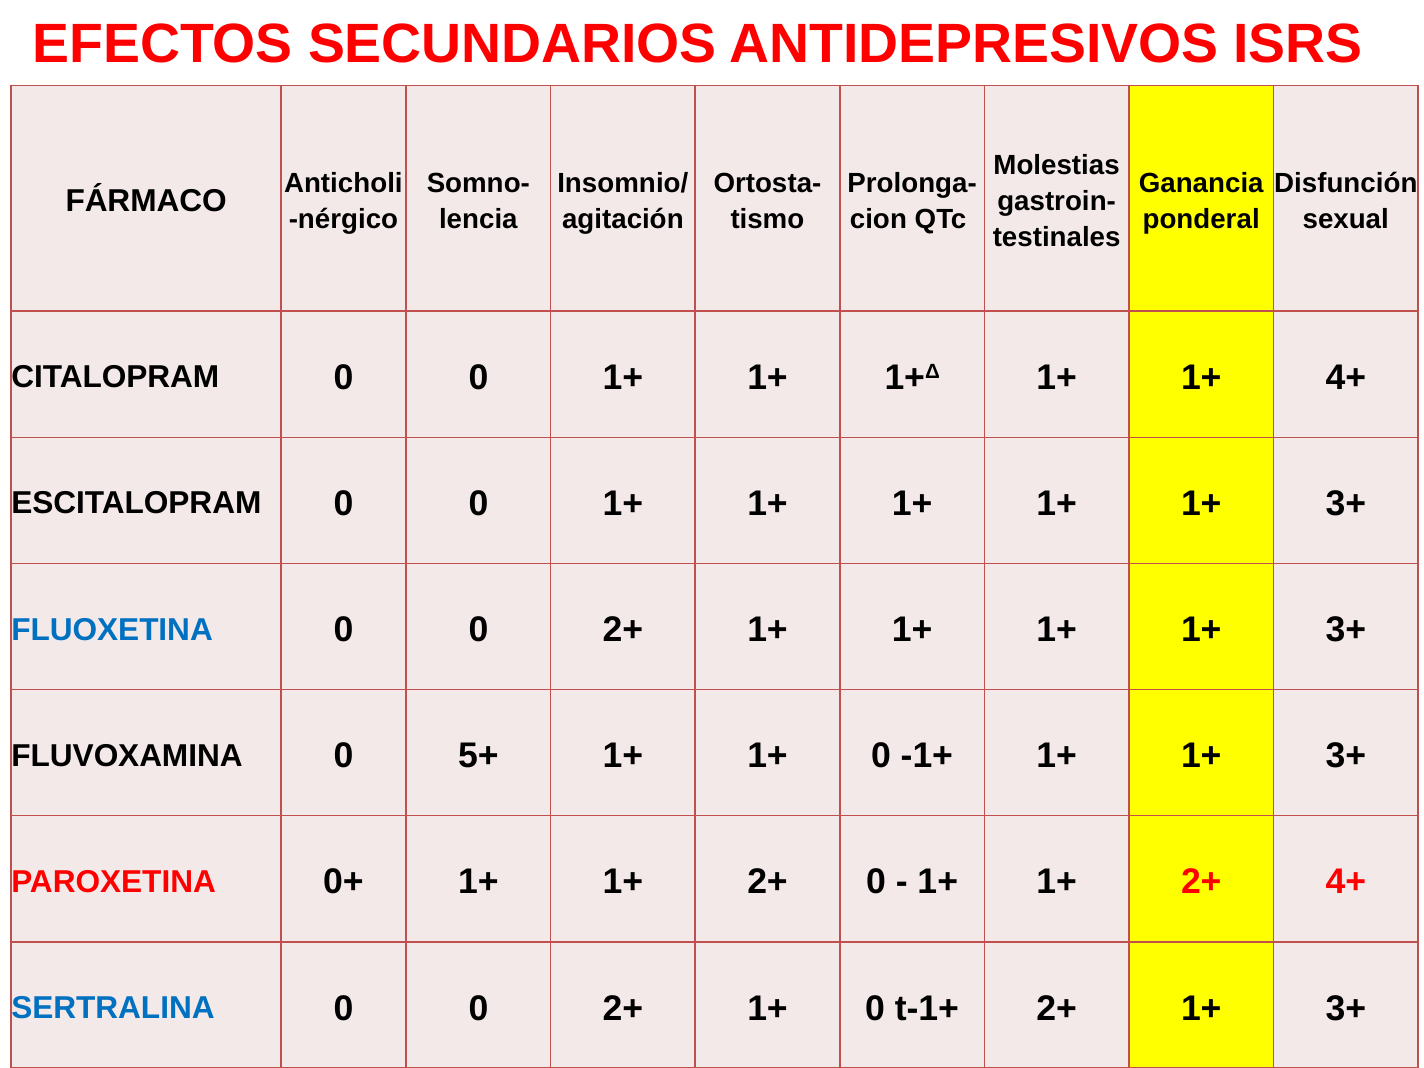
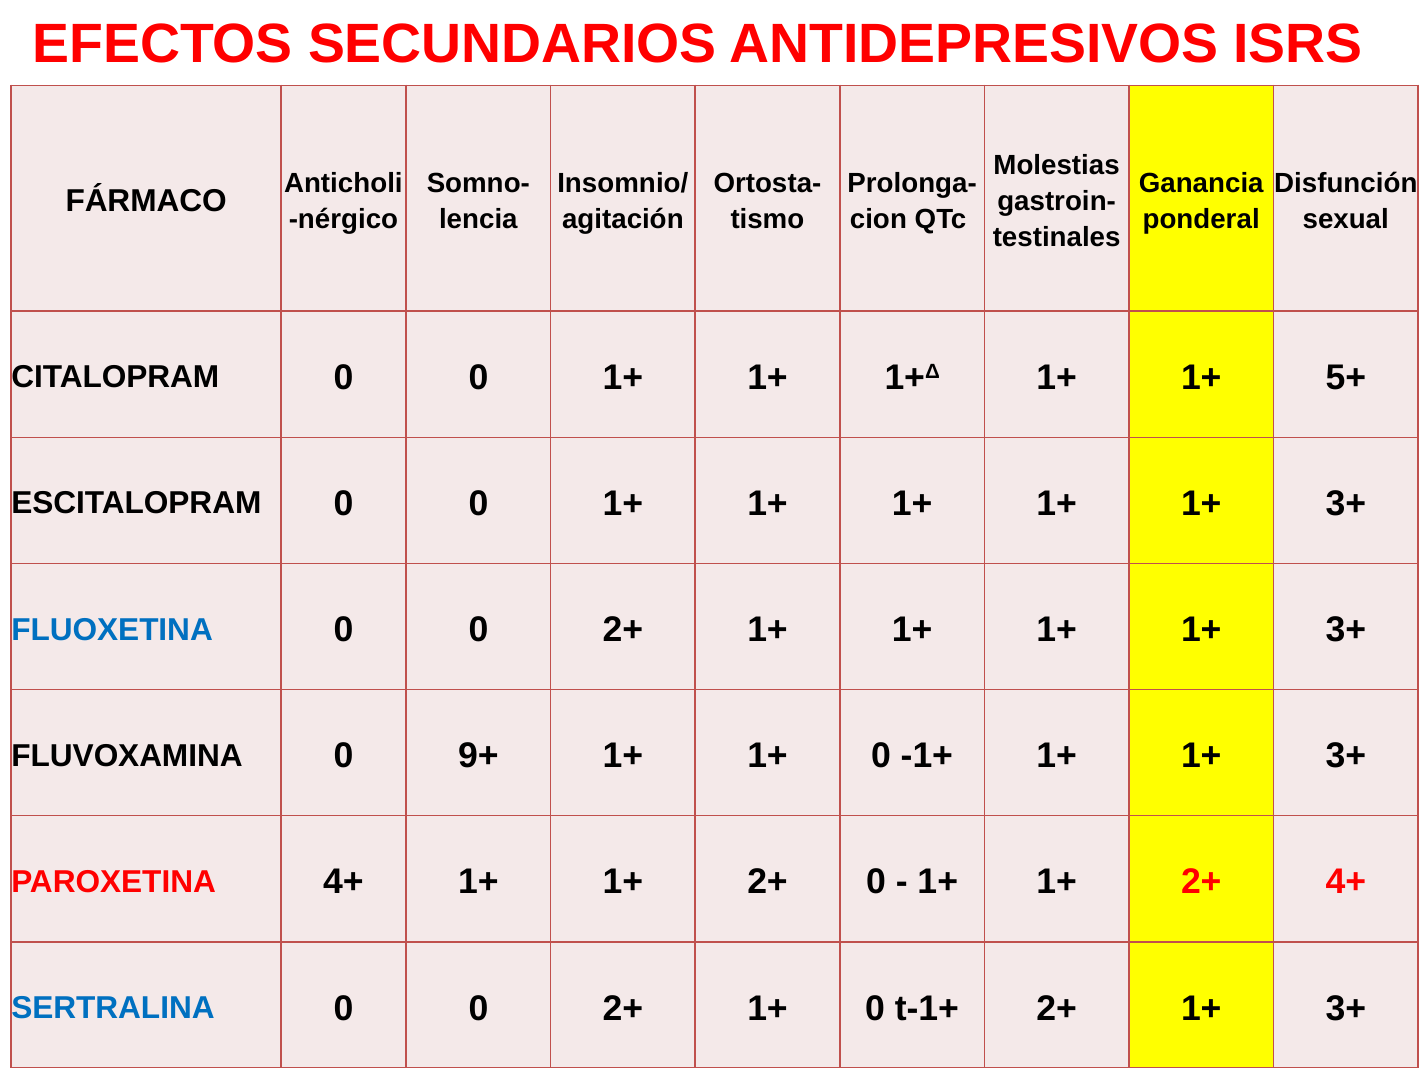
1+ 4+: 4+ -> 5+ (1346, 378)
5+: 5+ -> 9+ (478, 756)
PAROXETINA 0+: 0+ -> 4+ (343, 882)
